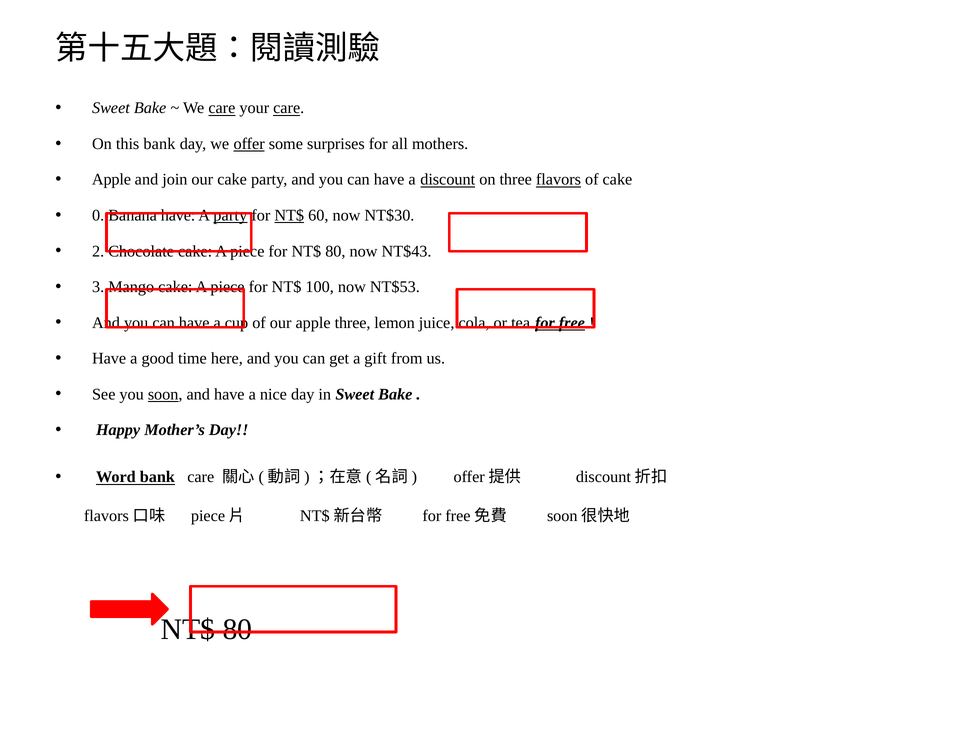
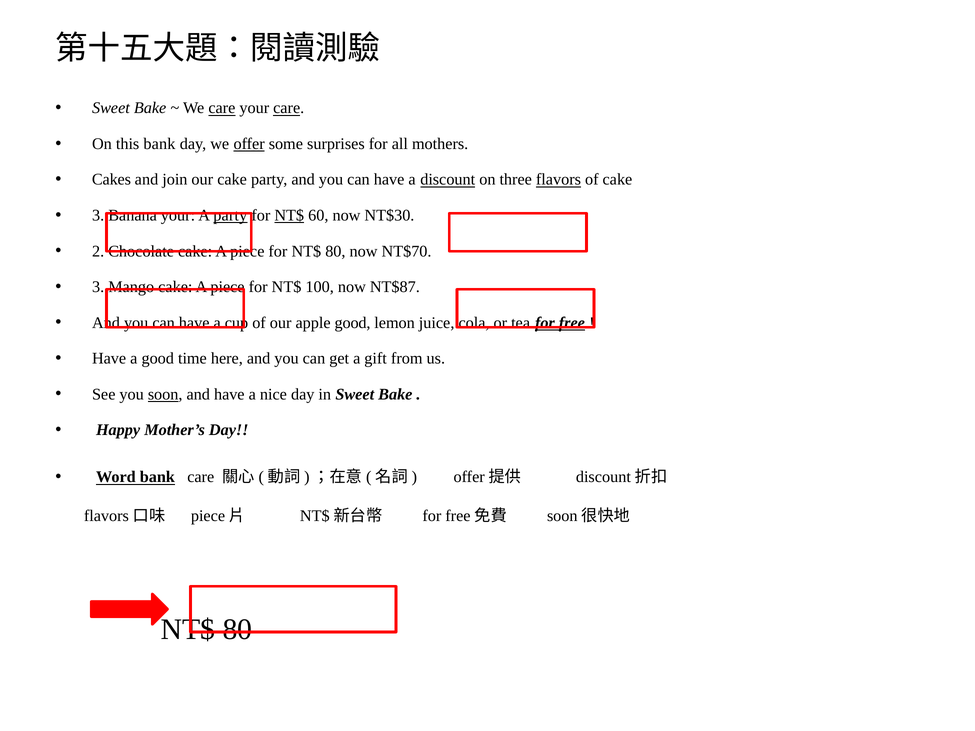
Apple: Apple -> Cakes (111, 180)
0: 0 -> 3 (98, 215)
Banana have: have -> your (178, 215)
NT$43: NT$43 -> NT$70 (407, 251)
NT$53: NT$53 -> NT$87 (395, 287)
apple three: three -> good (353, 323)
